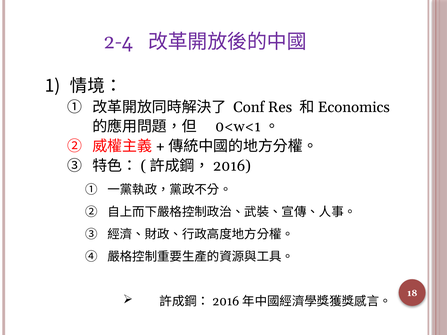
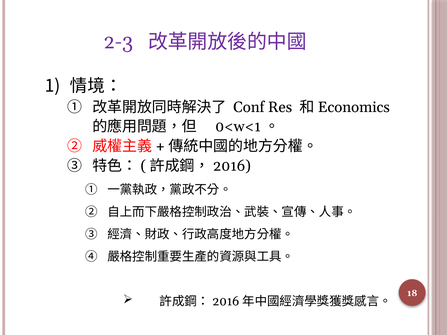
2-4: 2-4 -> 2-3 (118, 42)
